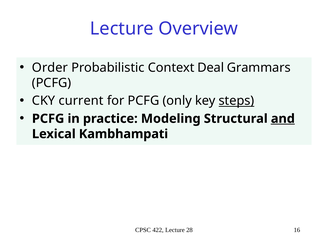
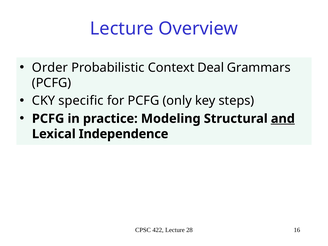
current: current -> specific (81, 101)
steps underline: present -> none (236, 101)
Kambhampati: Kambhampati -> Independence (124, 134)
